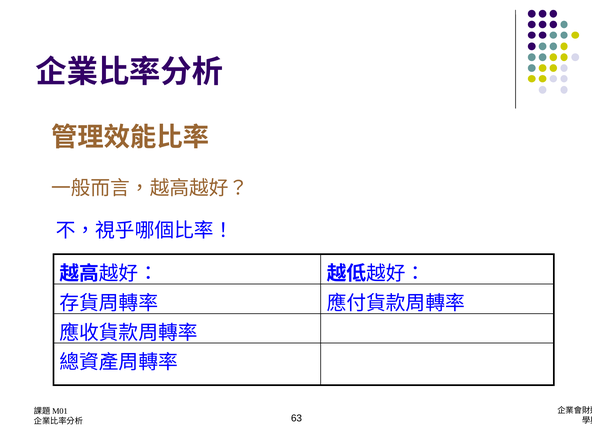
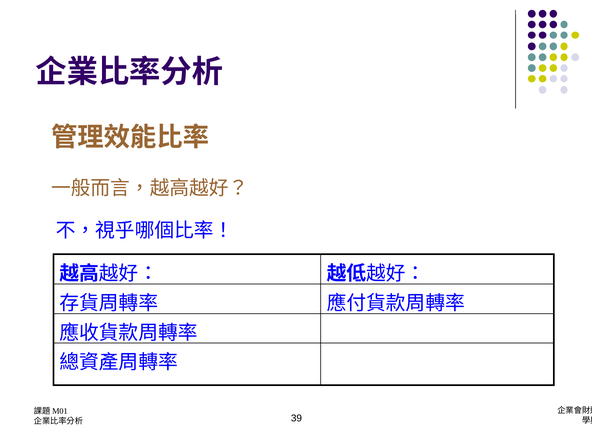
63: 63 -> 39 (296, 418)
